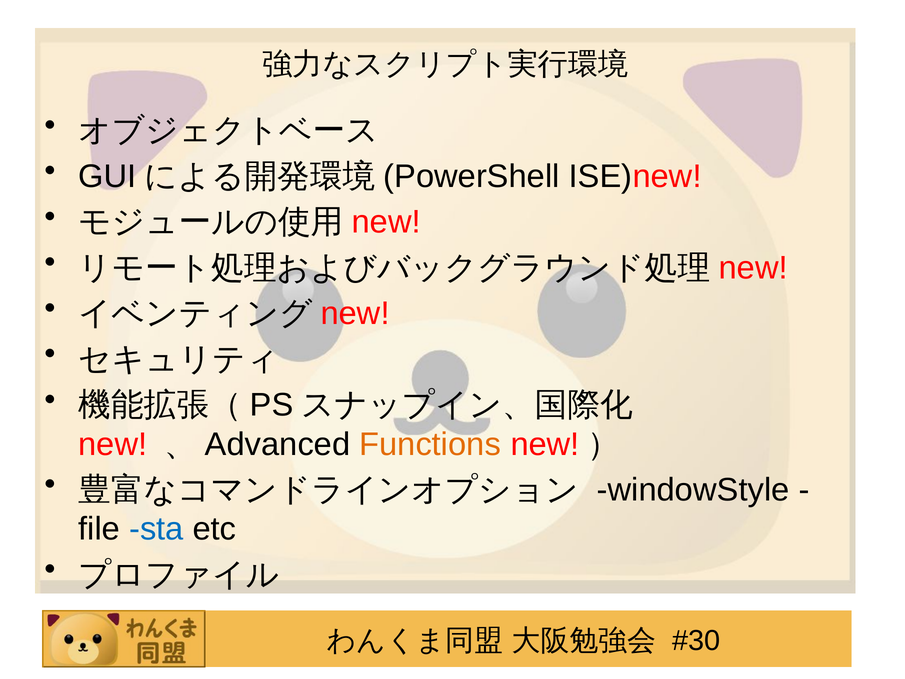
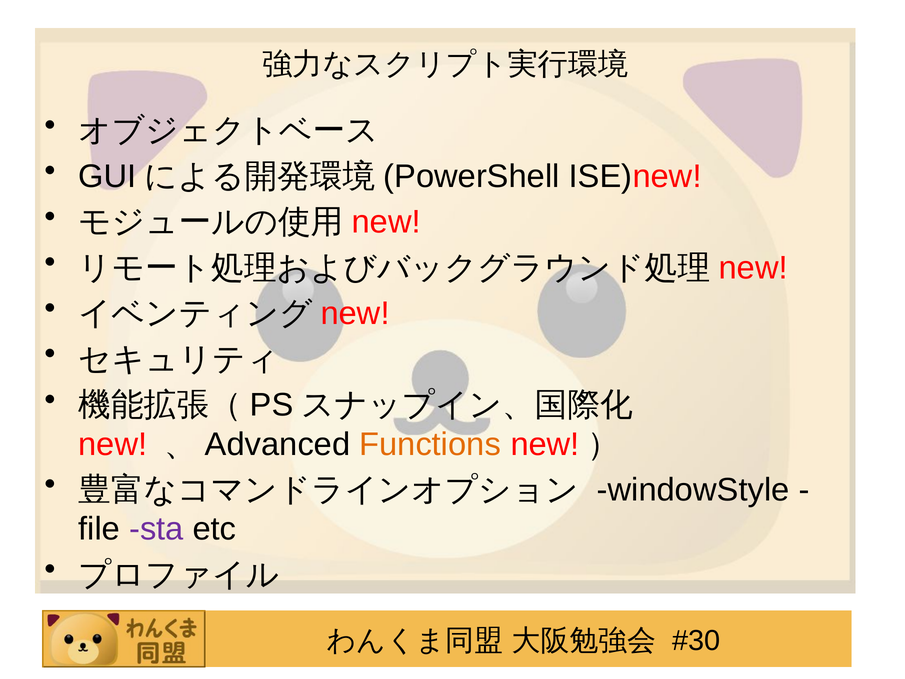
sta colour: blue -> purple (156, 529)
